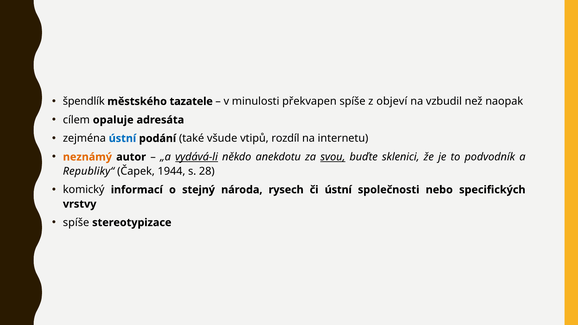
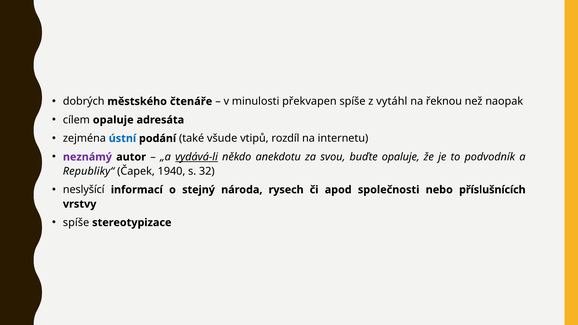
špendlík: špendlík -> dobrých (84, 101)
tazatele: tazatele -> čtenáře (191, 101)
objeví: objeví -> vytáhl (392, 101)
vzbudil: vzbudil -> řeknou (444, 101)
neznámý colour: orange -> purple (87, 157)
svou underline: present -> none (333, 157)
buďte sklenici: sklenici -> opaluje (401, 157)
1944: 1944 -> 1940 (171, 171)
28: 28 -> 32 (207, 171)
komický: komický -> neslyšící (84, 190)
či ústní: ústní -> apod (338, 190)
specifických: specifických -> příslušnících (492, 190)
